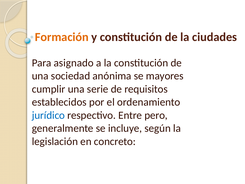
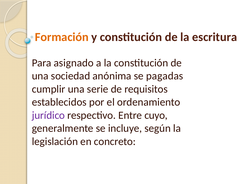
ciudades: ciudades -> escritura (215, 37)
mayores: mayores -> pagadas (165, 76)
jurídico colour: blue -> purple (48, 115)
pero: pero -> cuyo (156, 115)
